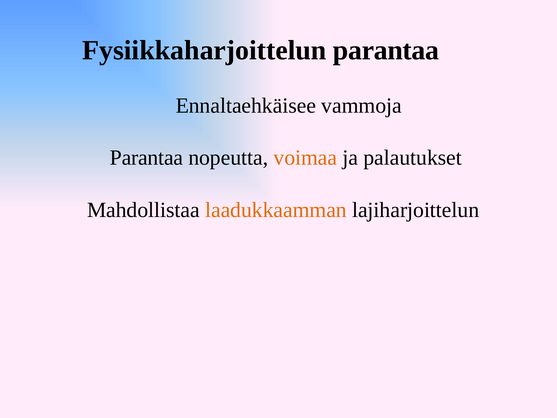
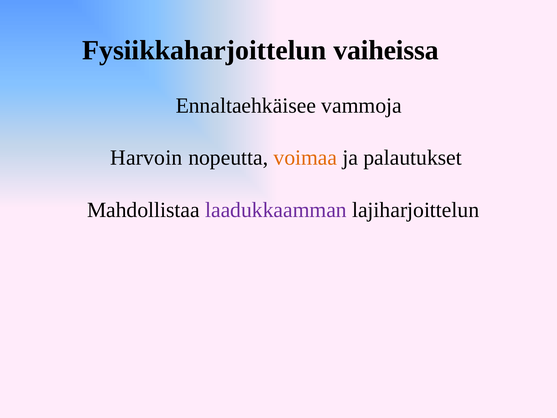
Fysiikkaharjoittelun parantaa: parantaa -> vaiheissa (386, 50)
Parantaa: Parantaa -> Harvoin (146, 158)
laadukkaamman colour: orange -> purple (276, 210)
